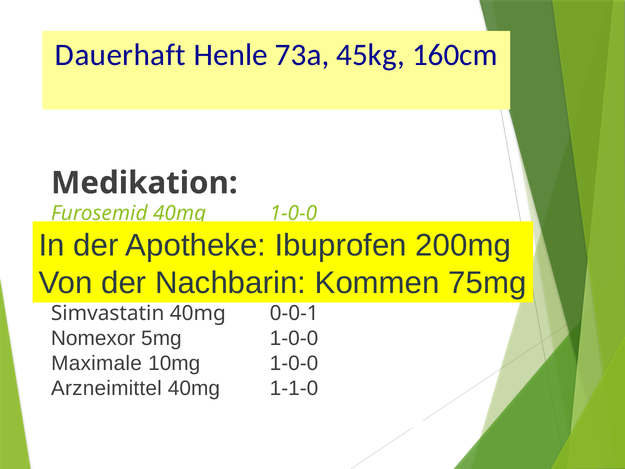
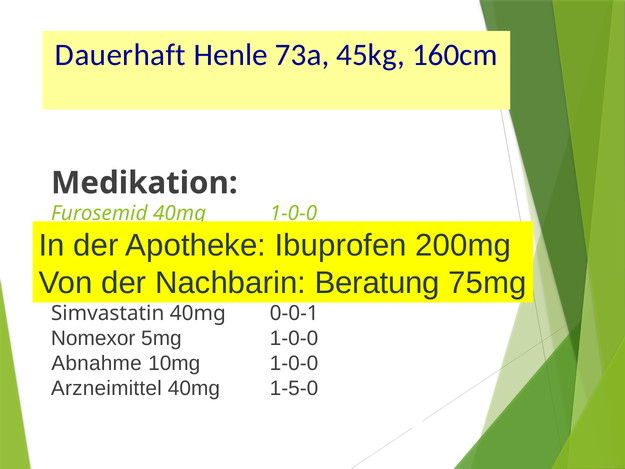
Kommen: Kommen -> Beratung (377, 283)
Maximale: Maximale -> Abnahme (97, 363)
1-1-0: 1-1-0 -> 1-5-0 (294, 388)
